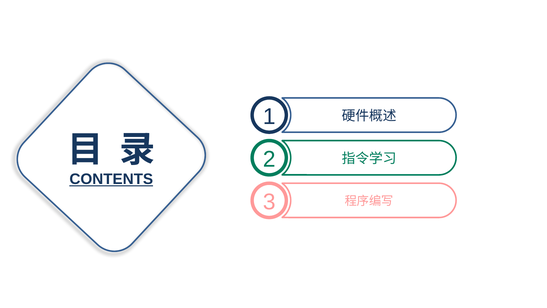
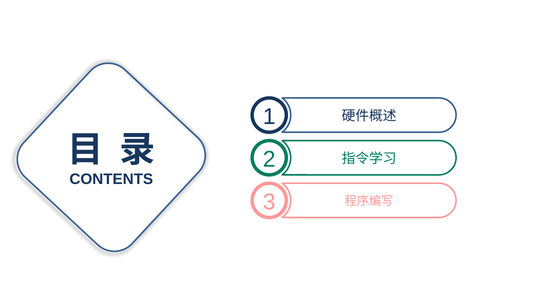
CONTENTS underline: present -> none (111, 179)
